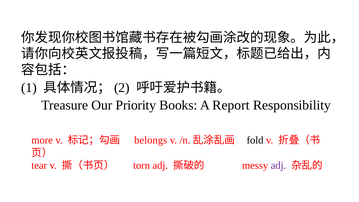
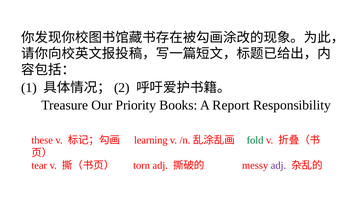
more: more -> these (42, 140)
belongs: belongs -> learning (151, 140)
fold colour: black -> green (255, 140)
